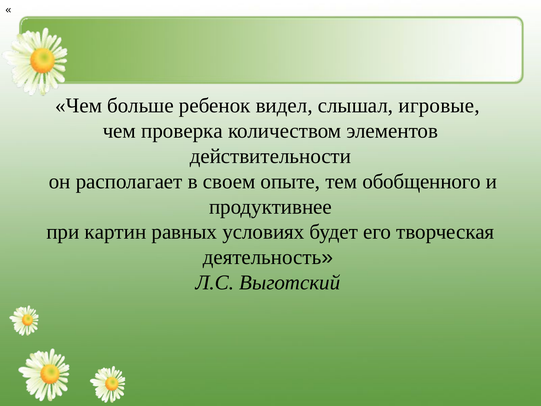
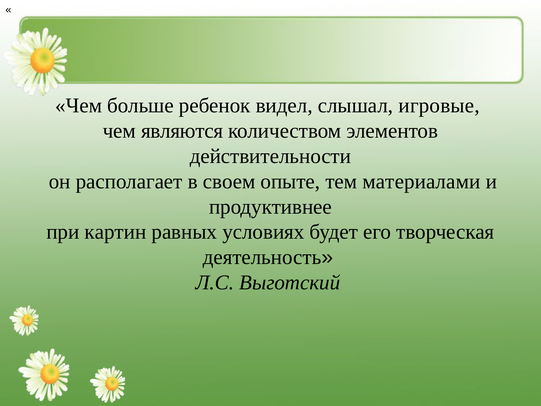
проверка: проверка -> являются (182, 131)
обобщенного: обобщенного -> материалами (421, 181)
